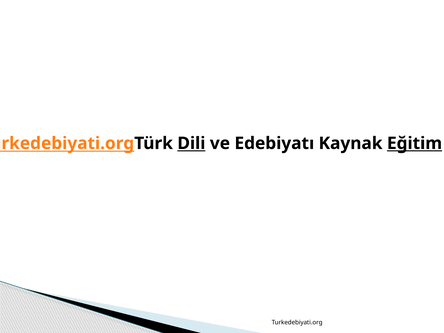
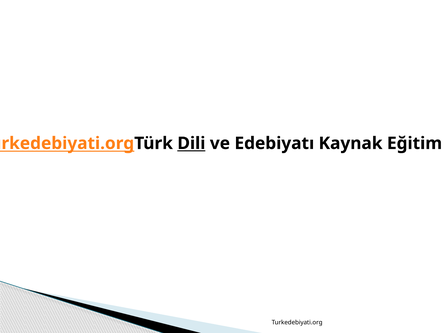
Eğitim underline: present -> none (415, 143)
